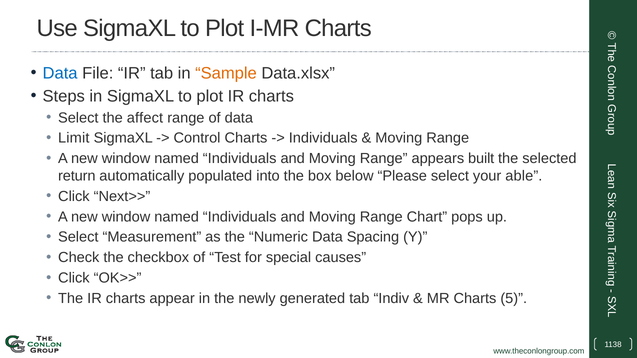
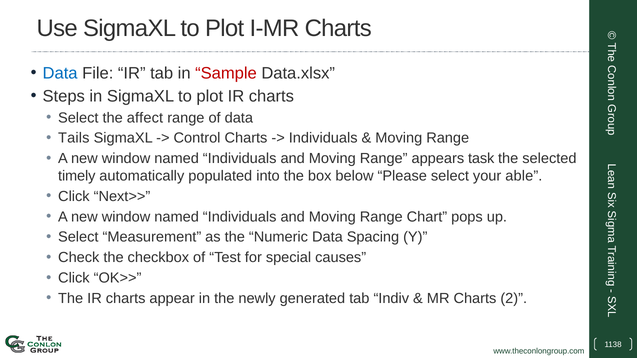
Sample colour: orange -> red (226, 73)
Limit: Limit -> Tails (74, 138)
built: built -> task (481, 159)
return: return -> timely (77, 176)
5: 5 -> 2 (514, 299)
